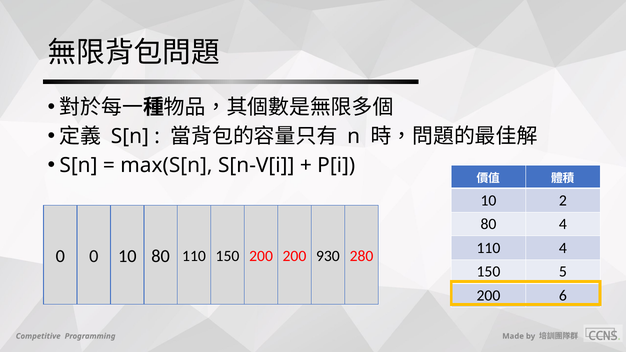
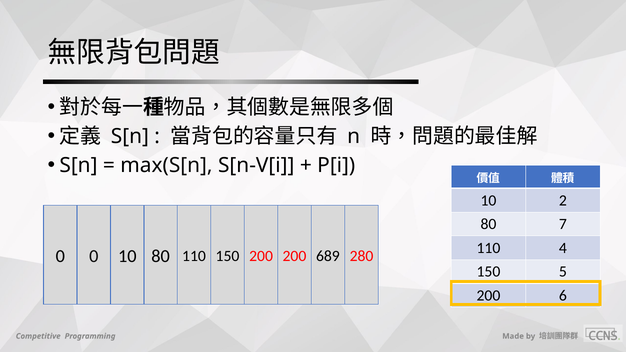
80 4: 4 -> 7 (563, 224)
930: 930 -> 689 (328, 256)
